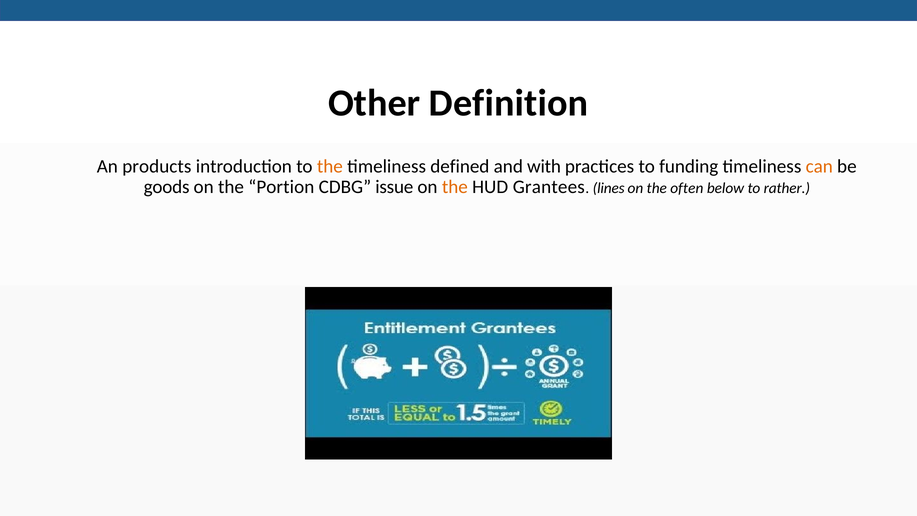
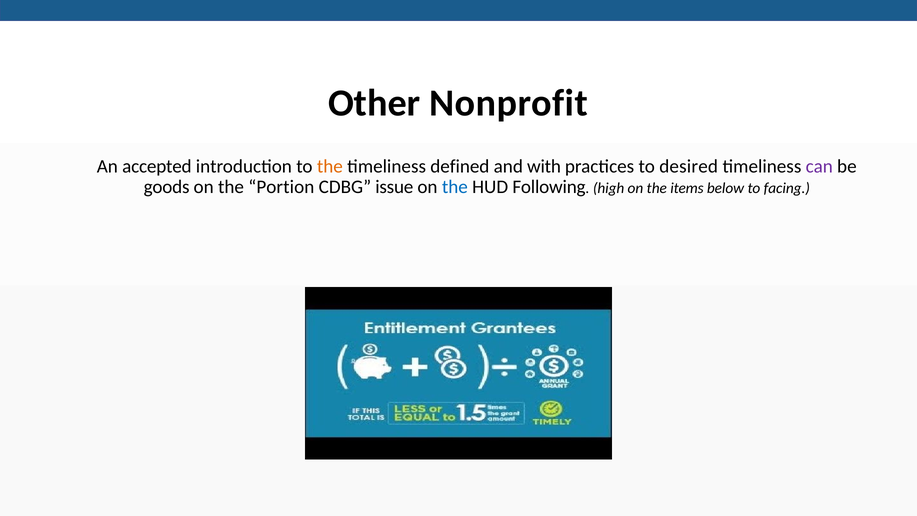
Definition: Definition -> Nonprofit (509, 103)
products: products -> accepted (157, 166)
funding: funding -> desired (689, 166)
can colour: orange -> purple (819, 166)
the colour: orange -> blue (455, 187)
Grantees: Grantees -> Following (549, 187)
lines: lines -> high (609, 188)
often: often -> items (687, 188)
rather: rather -> facing (787, 188)
